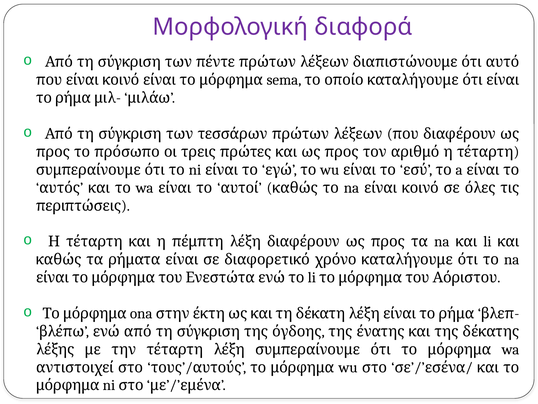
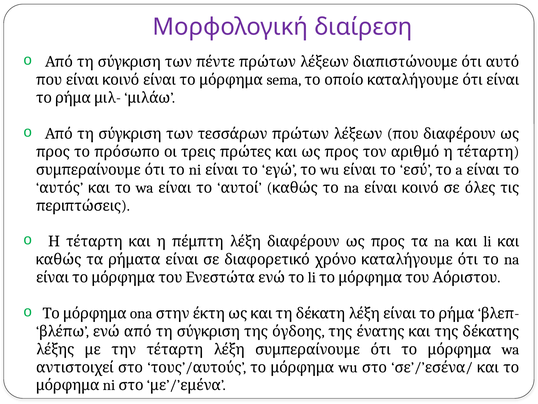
διαφορά: διαφορά -> διαίρεση (363, 27)
